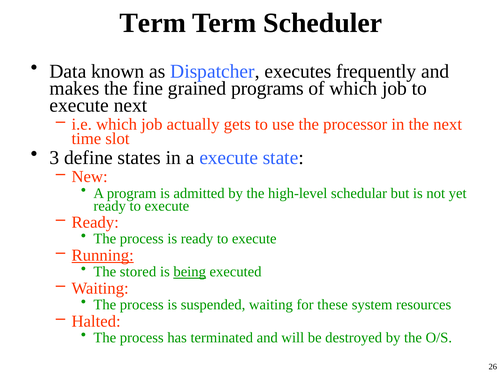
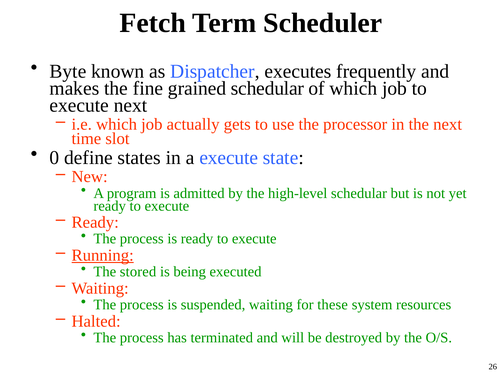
Term: Term -> Fetch (153, 23)
Data: Data -> Byte (68, 71)
grained programs: programs -> schedular (267, 88)
3: 3 -> 0 (54, 158)
being underline: present -> none (190, 271)
